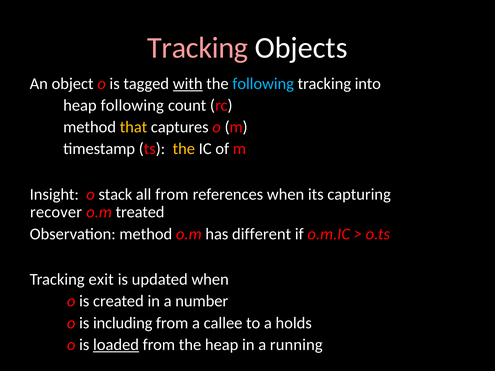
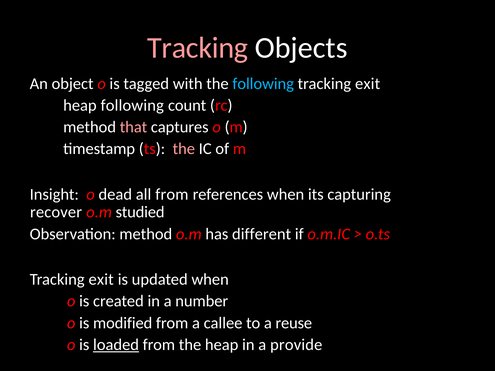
with underline: present -> none (188, 84)
into: into -> exit (368, 84)
that colour: yellow -> pink (134, 127)
the colour: yellow -> pink (184, 149)
stack: stack -> dead (115, 194)
treated: treated -> studied (140, 212)
including: including -> modified (123, 323)
holds: holds -> reuse (294, 323)
running: running -> provide (296, 345)
